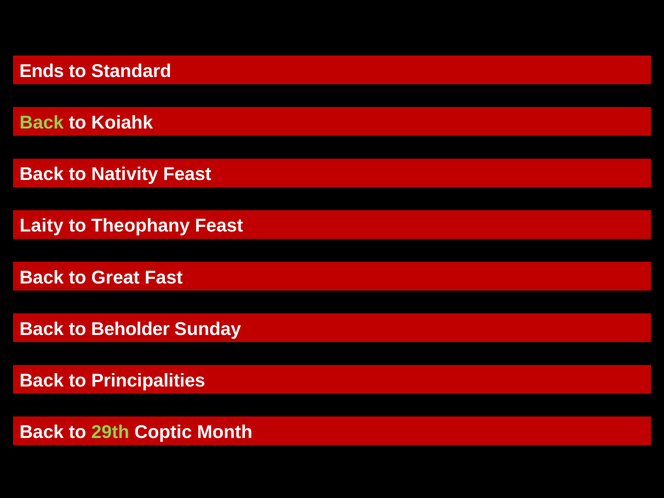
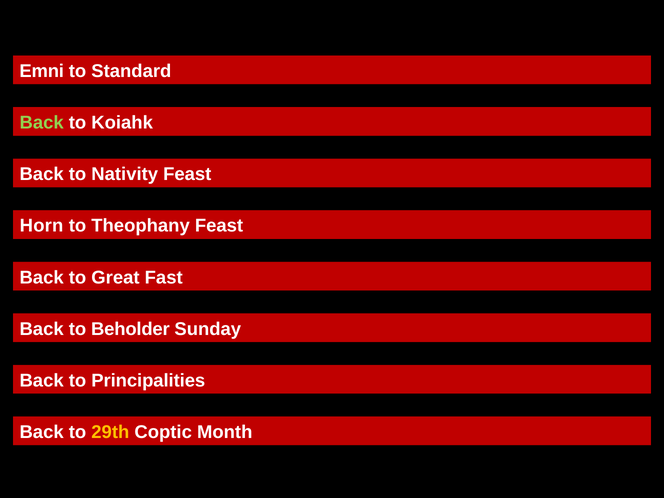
Ends: Ends -> Emni (42, 71)
Laity: Laity -> Horn (42, 226)
29th colour: light green -> yellow (110, 432)
